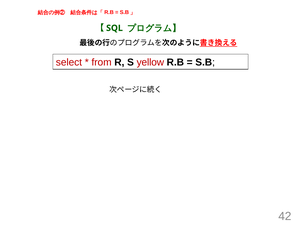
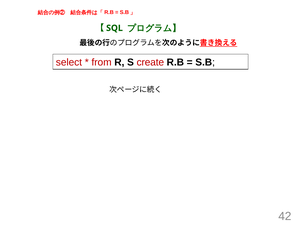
yellow: yellow -> create (150, 62)
